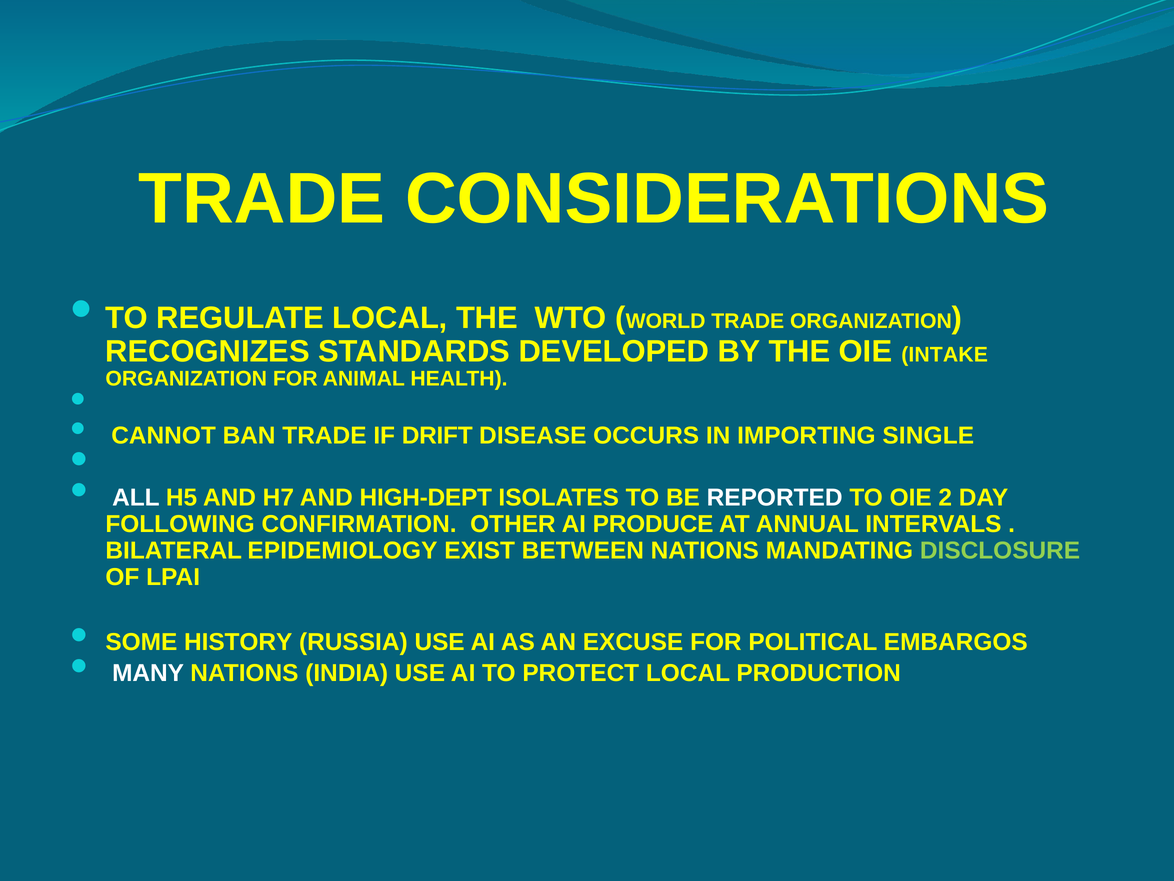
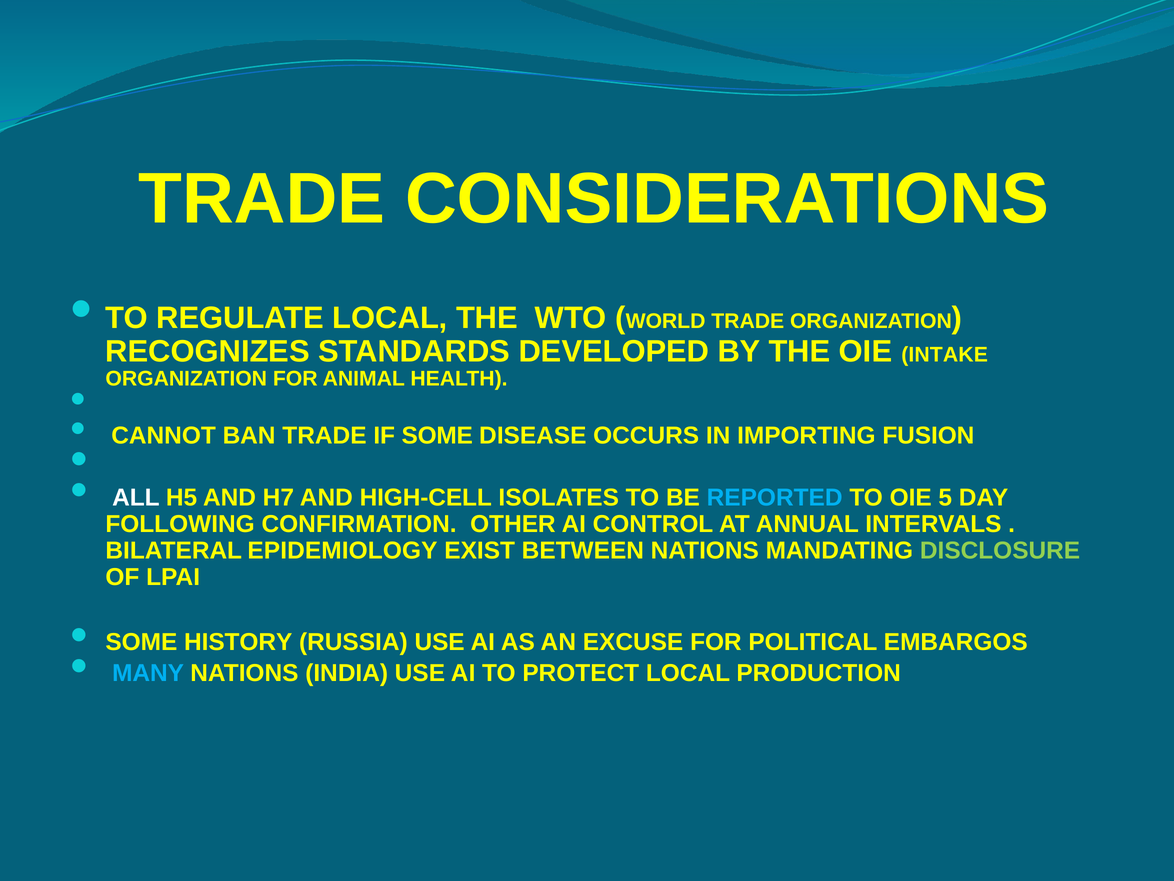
IF DRIFT: DRIFT -> SOME (437, 435)
SINGLE: SINGLE -> FUSION (928, 435)
HIGH-DEPT: HIGH-DEPT -> HIGH-CELL (426, 497)
REPORTED colour: white -> light blue (775, 497)
2: 2 -> 5 (945, 497)
PRODUCE: PRODUCE -> CONTROL (653, 524)
MANY colour: white -> light blue (148, 673)
